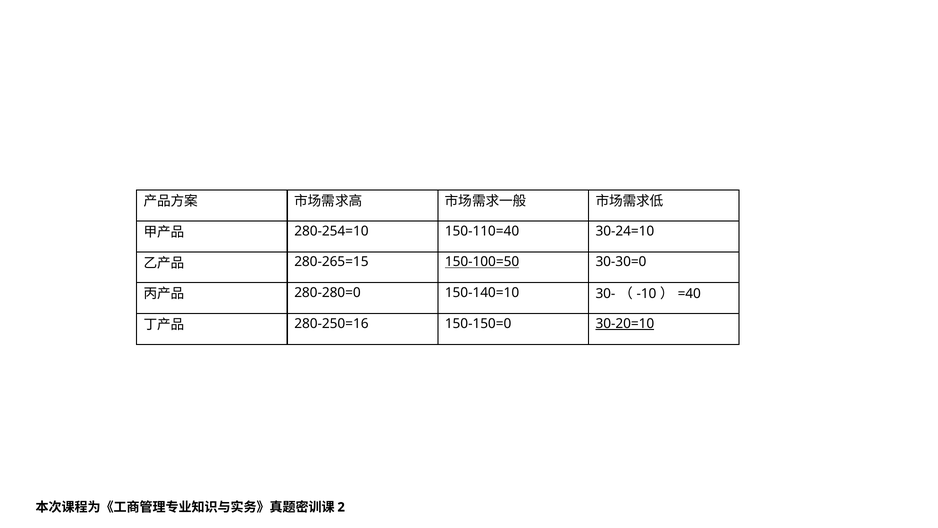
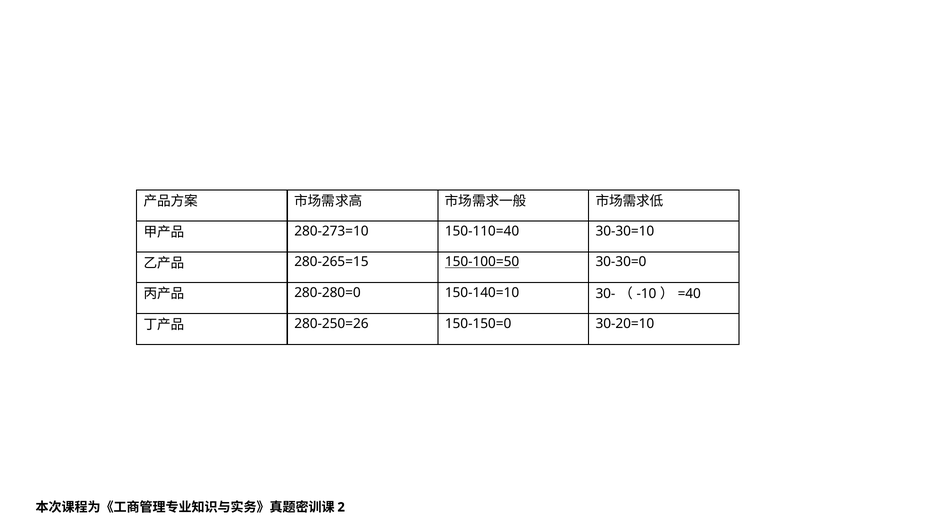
280-254=10: 280-254=10 -> 280-273=10 (331, 231)
30-24=10: 30-24=10 -> 30-30=10 (625, 231)
280-250=16: 280-250=16 -> 280-250=26 (331, 323)
30-20=10 underline: present -> none (625, 323)
